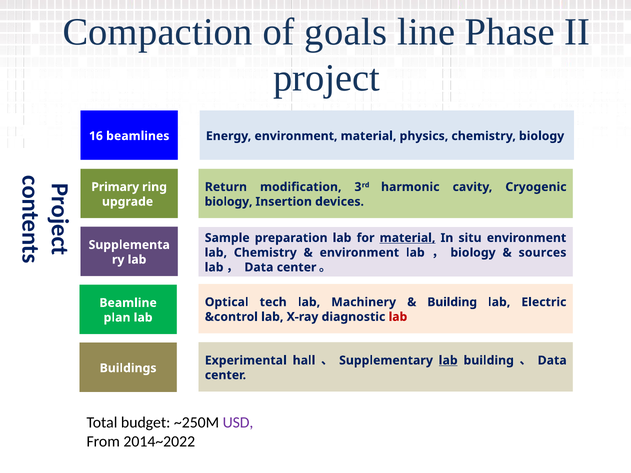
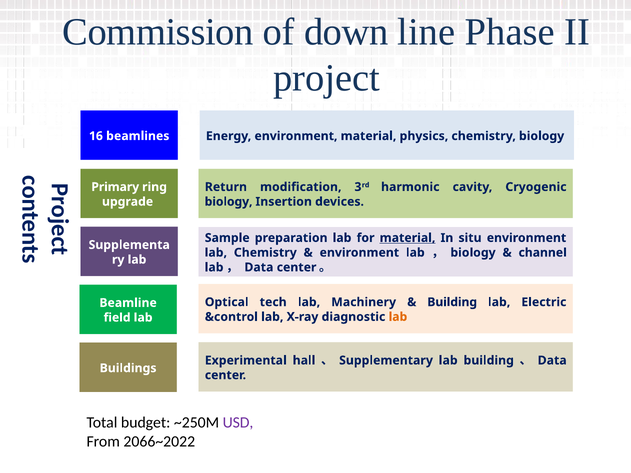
Compaction: Compaction -> Commission (158, 32)
goals: goals -> down (346, 32)
sources: sources -> channel (543, 253)
lab colour: red -> orange (398, 317)
plan: plan -> field (117, 318)
lab underline: present -> none (448, 361)
2014~2022: 2014~2022 -> 2066~2022 (159, 442)
